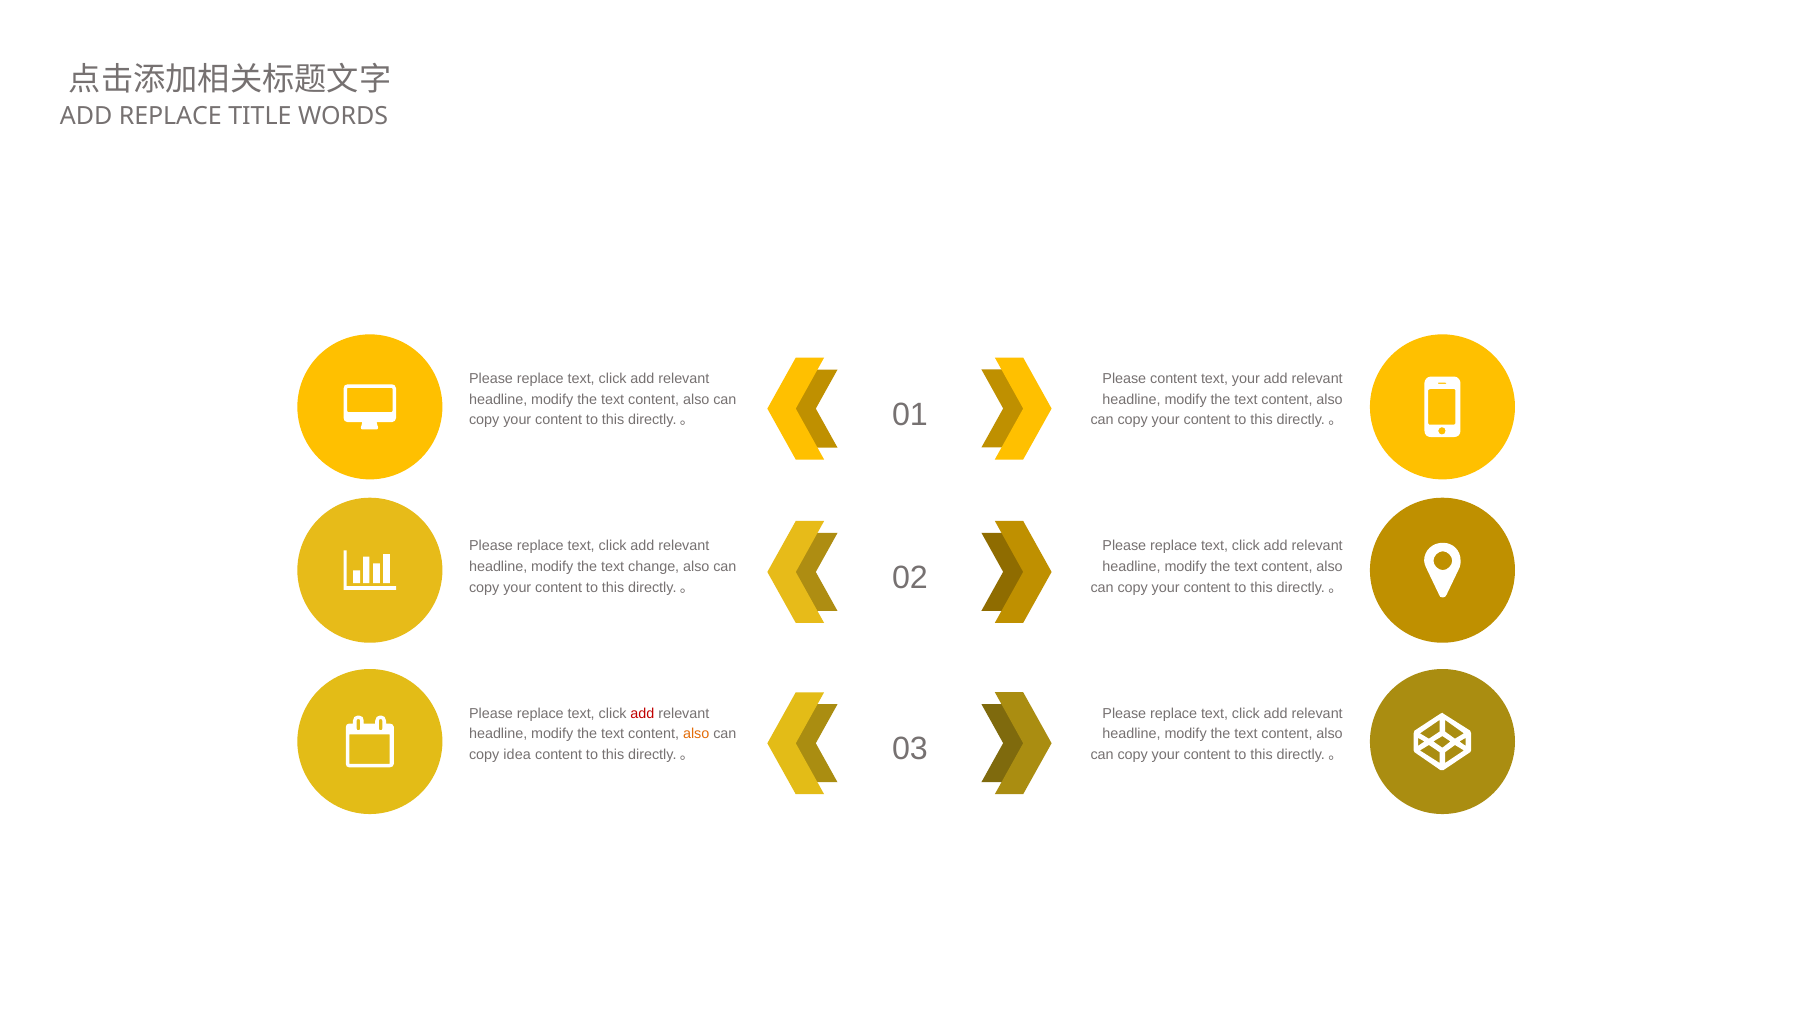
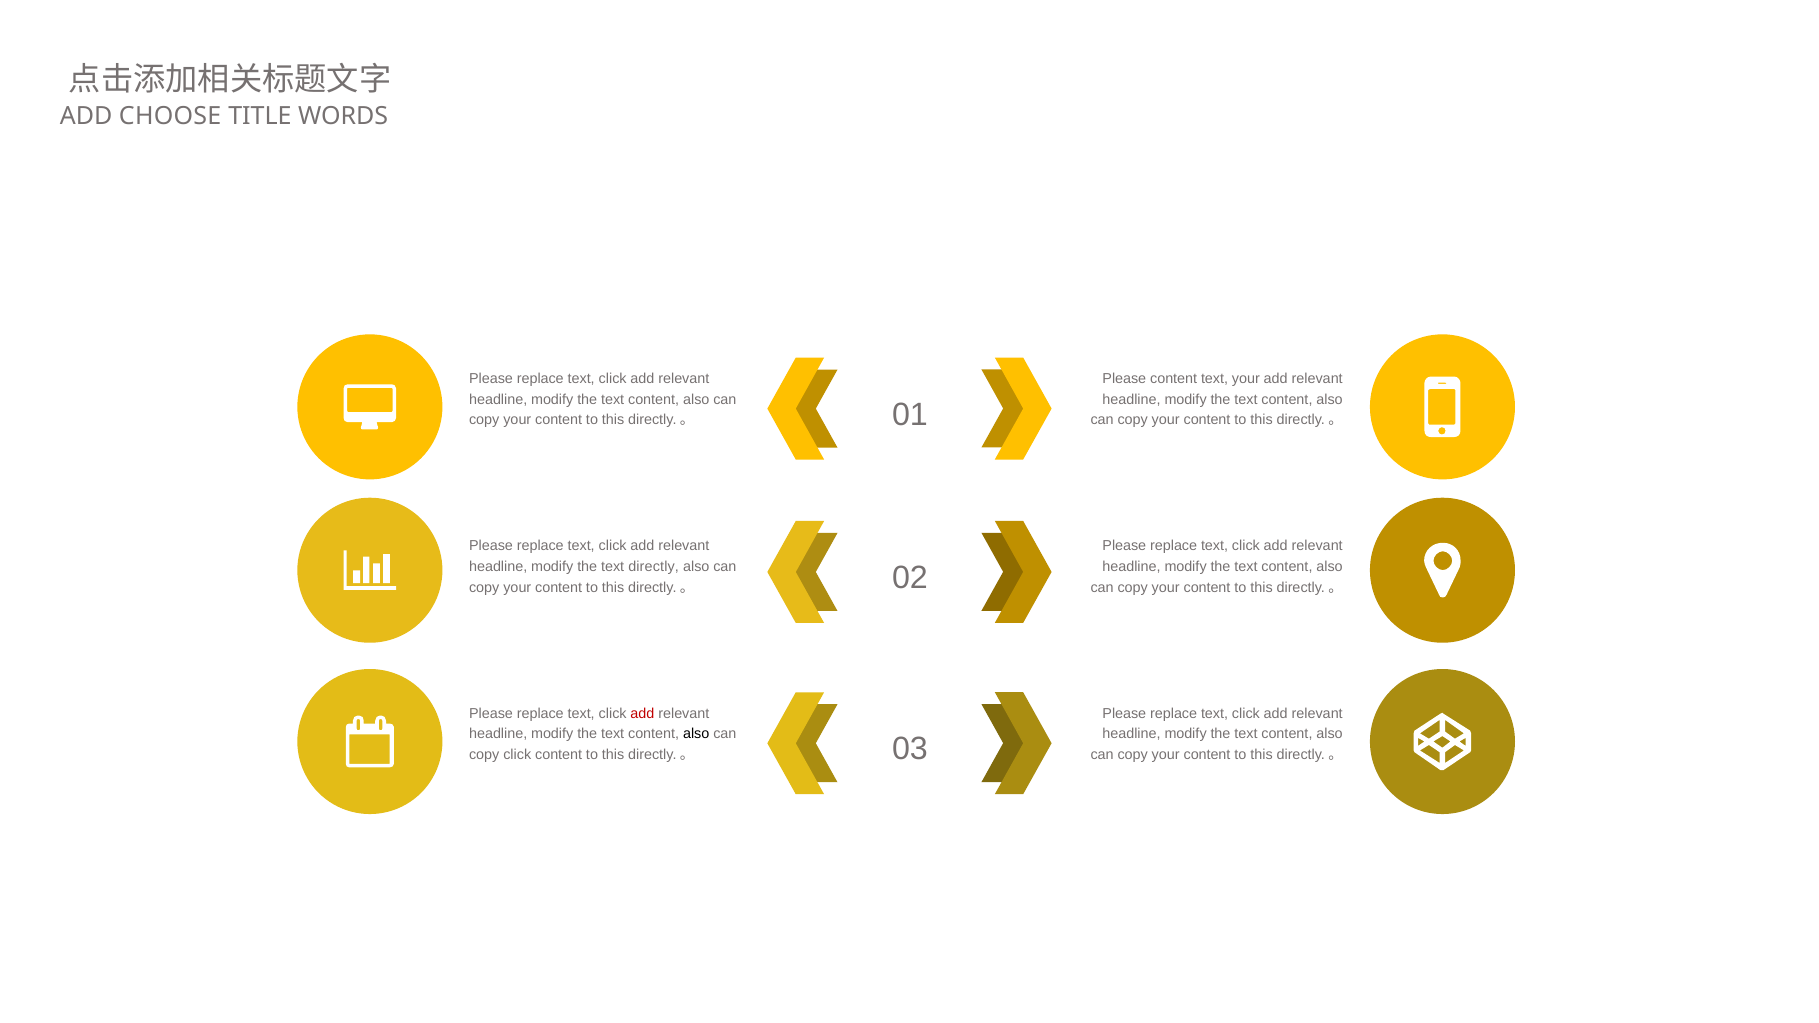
ADD REPLACE: REPLACE -> CHOOSE (170, 116)
change: change -> directly (654, 567)
also colour: orange -> black (696, 734)
copy idea: idea -> click (517, 755)
